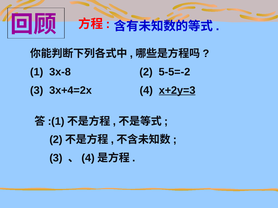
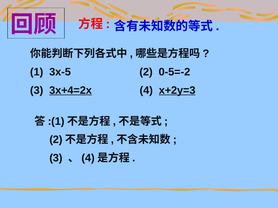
3x-8: 3x-8 -> 3x-5 (60, 72)
5-5=-2: 5-5=-2 -> 0-5=-2 (174, 72)
3x+4=2x underline: none -> present (71, 91)
